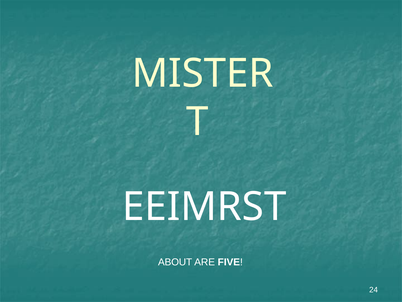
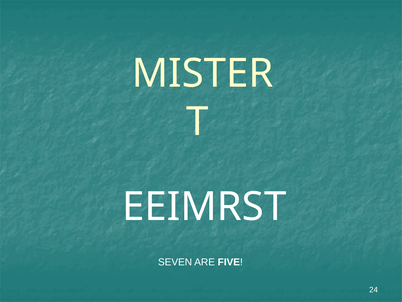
ABOUT: ABOUT -> SEVEN (175, 262)
